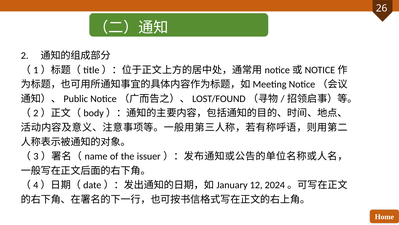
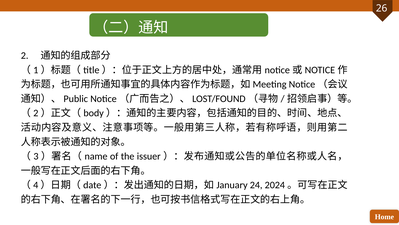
12: 12 -> 24 (256, 185)
